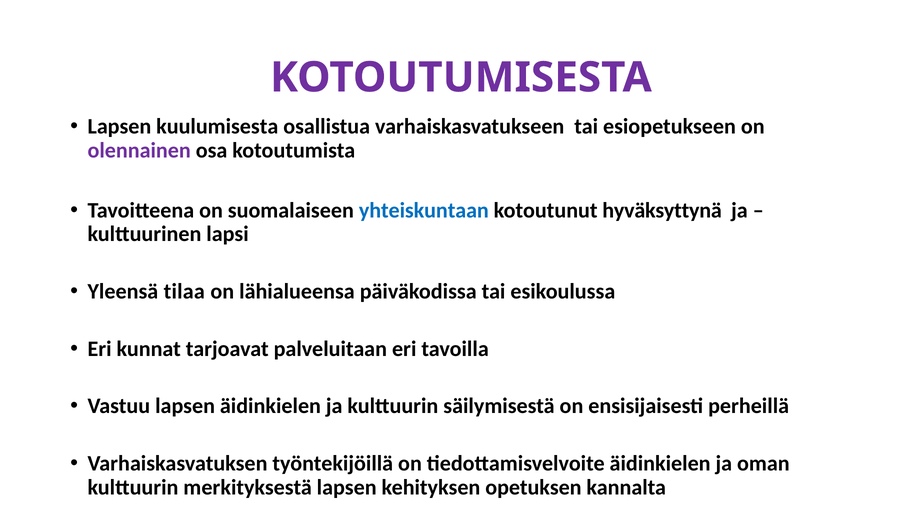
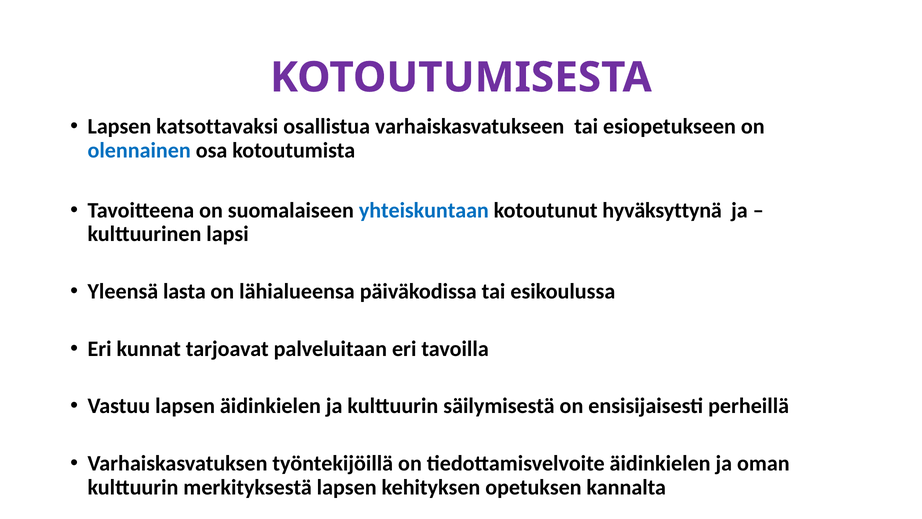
kuulumisesta: kuulumisesta -> katsottavaksi (217, 126)
olennainen colour: purple -> blue (139, 150)
tilaa: tilaa -> lasta (184, 291)
